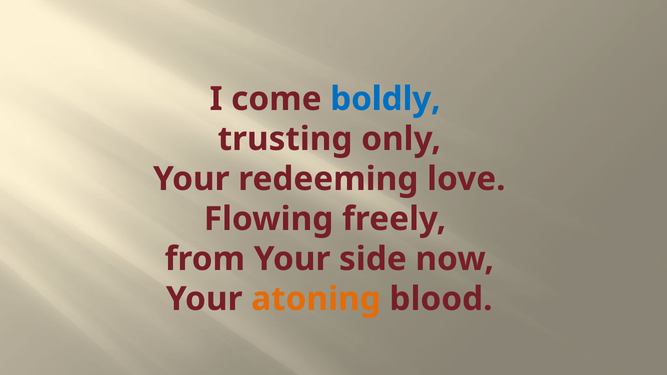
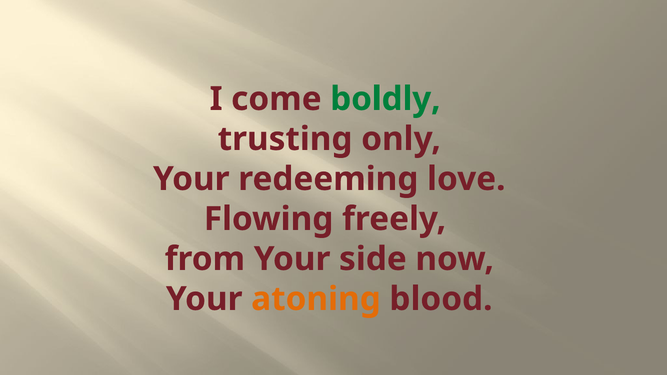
boldly colour: blue -> green (385, 99)
